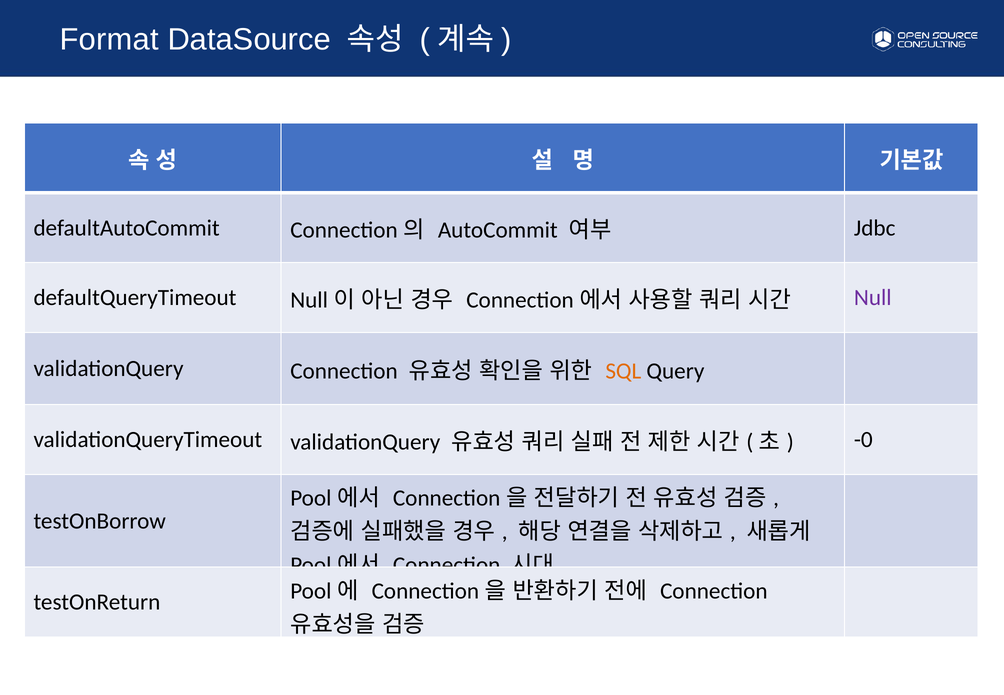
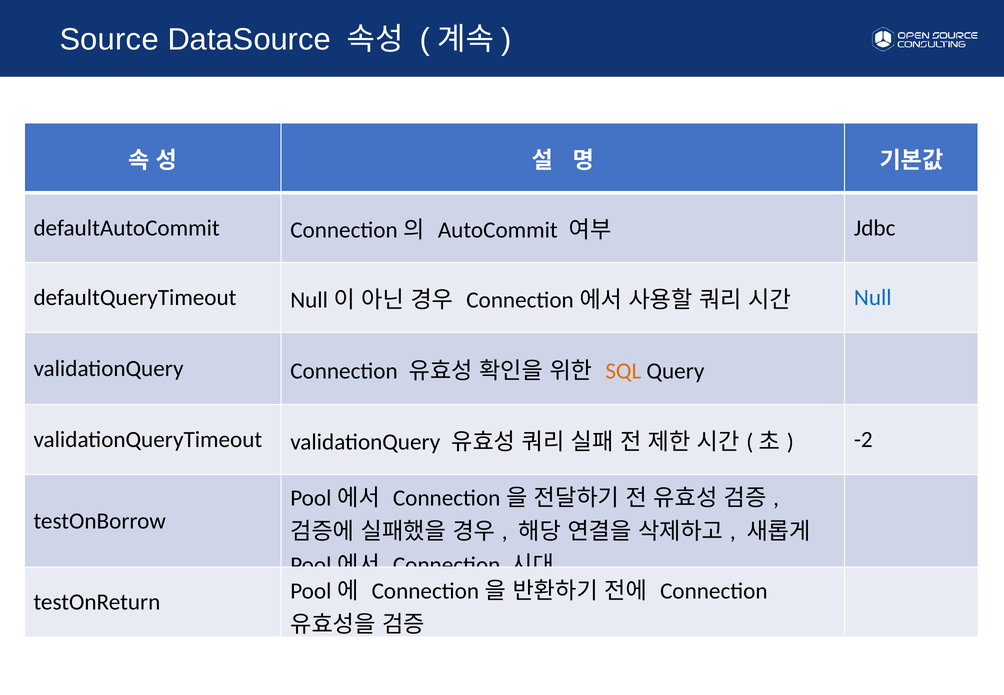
Format: Format -> Source (109, 39)
Null colour: purple -> blue (873, 298)
-0: -0 -> -2 (863, 440)
